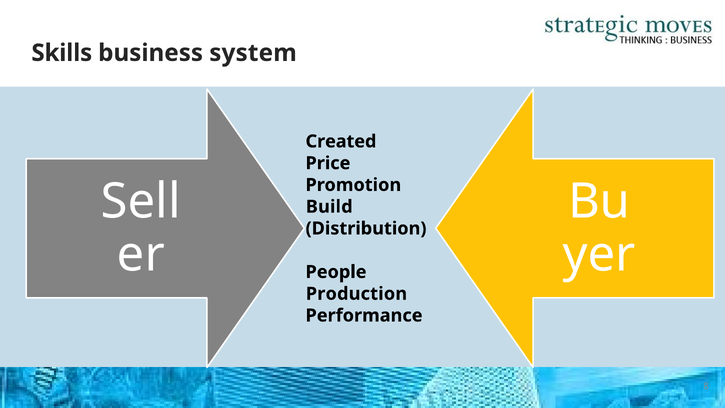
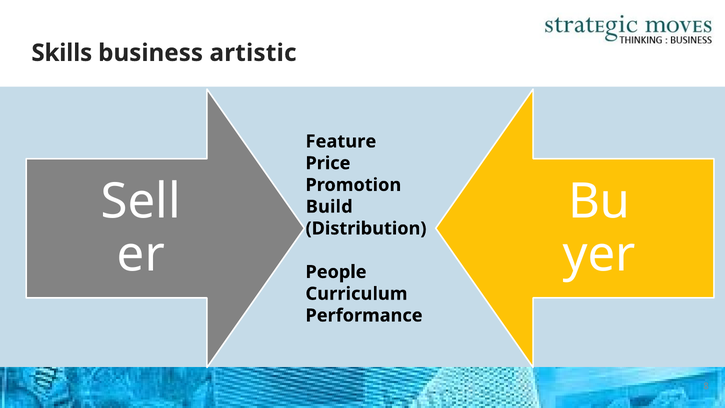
system: system -> artistic (253, 53)
Created: Created -> Feature (341, 141)
Production: Production -> Curriculum (357, 294)
